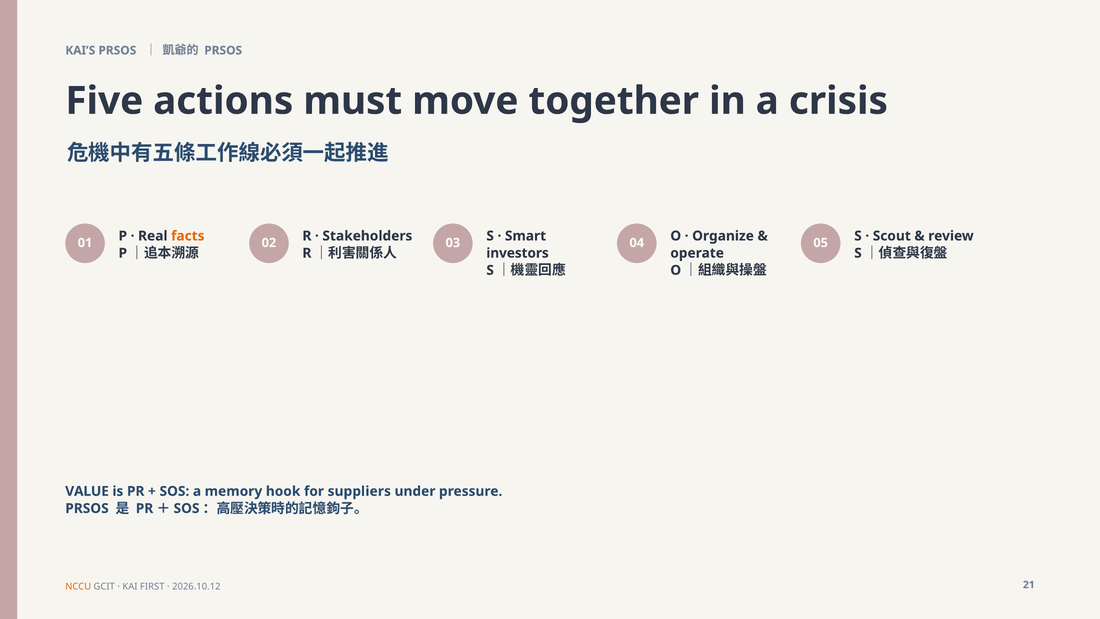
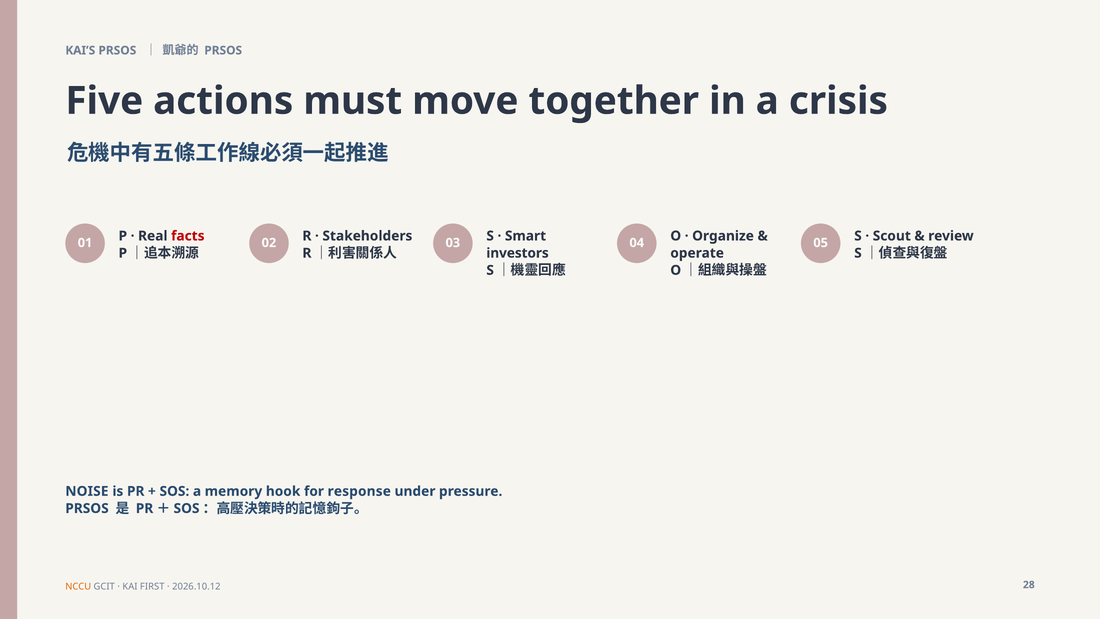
facts colour: orange -> red (188, 236)
VALUE: VALUE -> NOISE (87, 491)
suppliers: suppliers -> response (359, 491)
21: 21 -> 28 (1029, 585)
